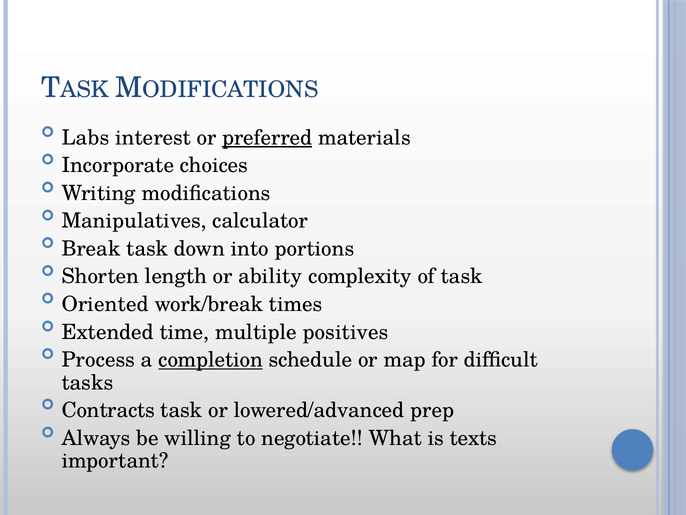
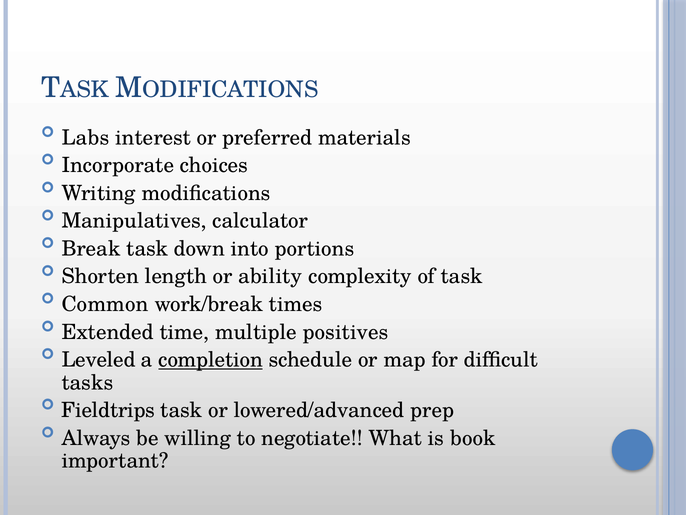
preferred underline: present -> none (267, 137)
Oriented: Oriented -> Common (105, 304)
Process: Process -> Leveled (99, 360)
Contracts: Contracts -> Fieldtrips (108, 410)
texts: texts -> book (473, 438)
